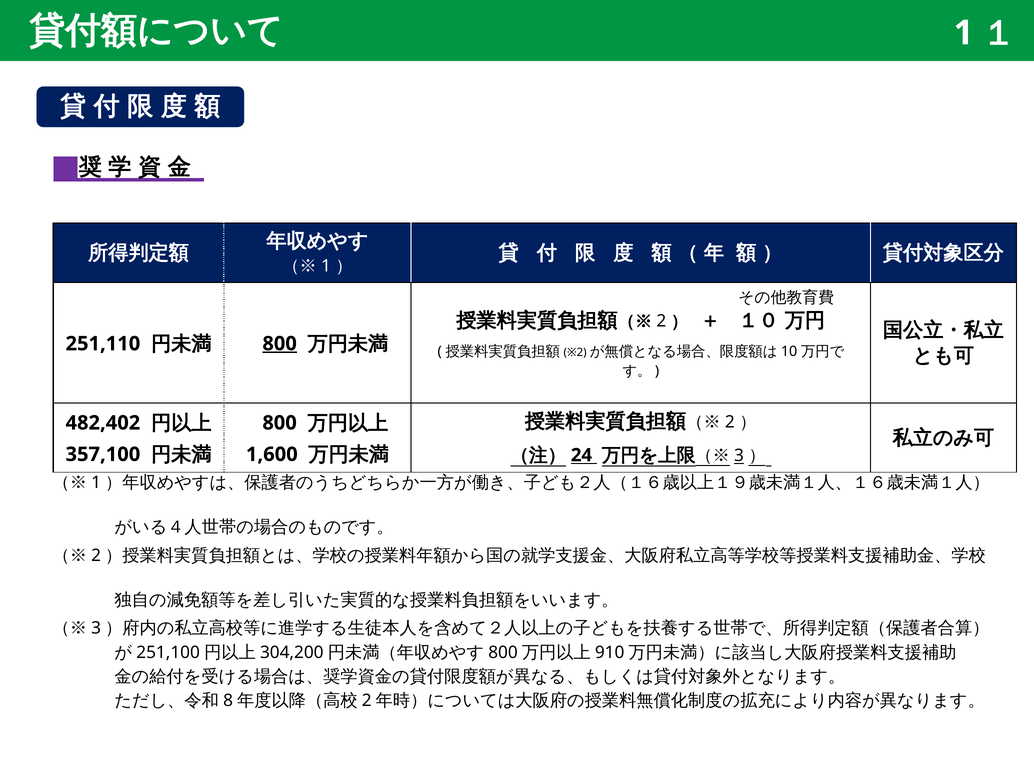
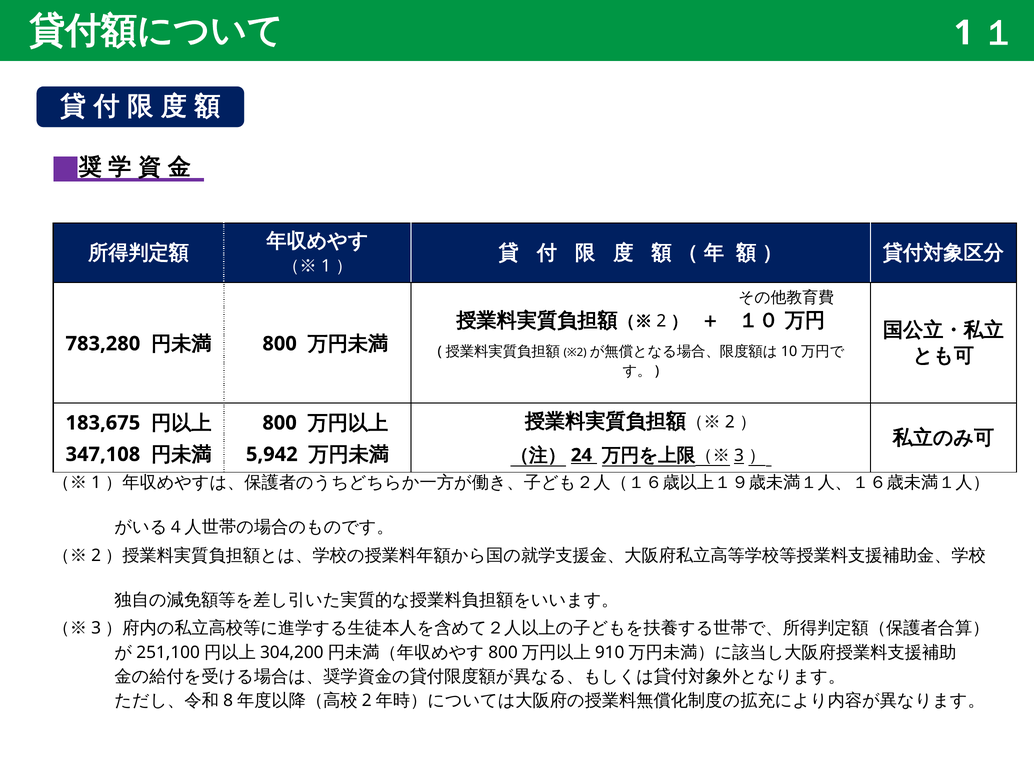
251,110: 251,110 -> 783,280 (103, 344)
800 underline: present -> none (280, 344)
482,402: 482,402 -> 183,675 (103, 423)
357,100: 357,100 -> 347,108 (103, 455)
1,600: 1,600 -> 5,942 (272, 455)
